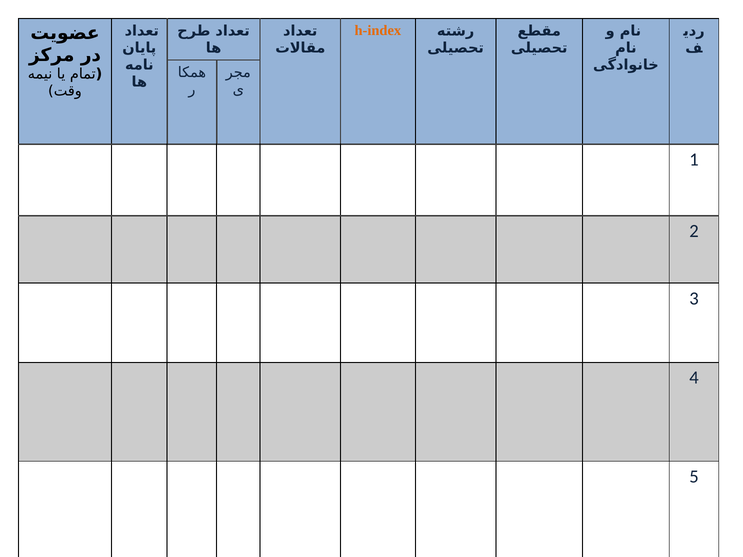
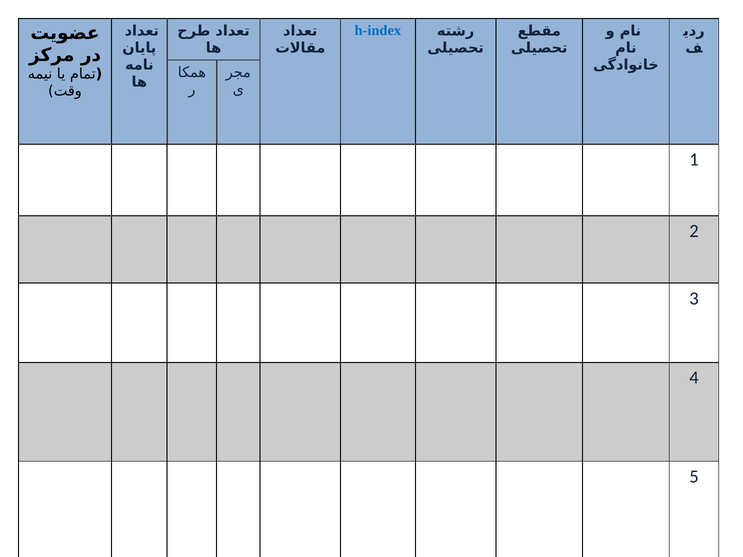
h-index colour: orange -> blue (378, 30)
